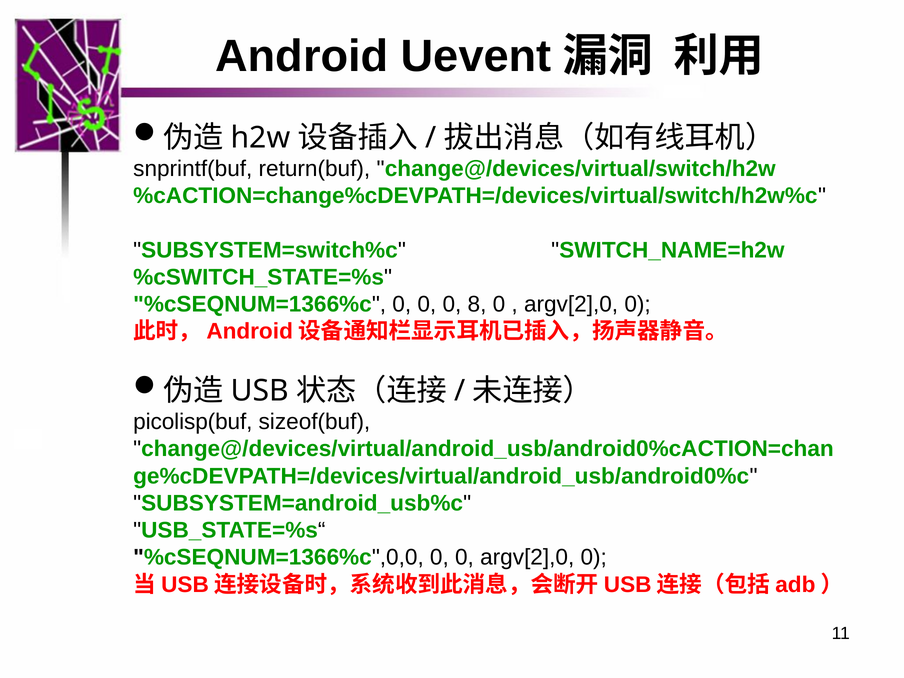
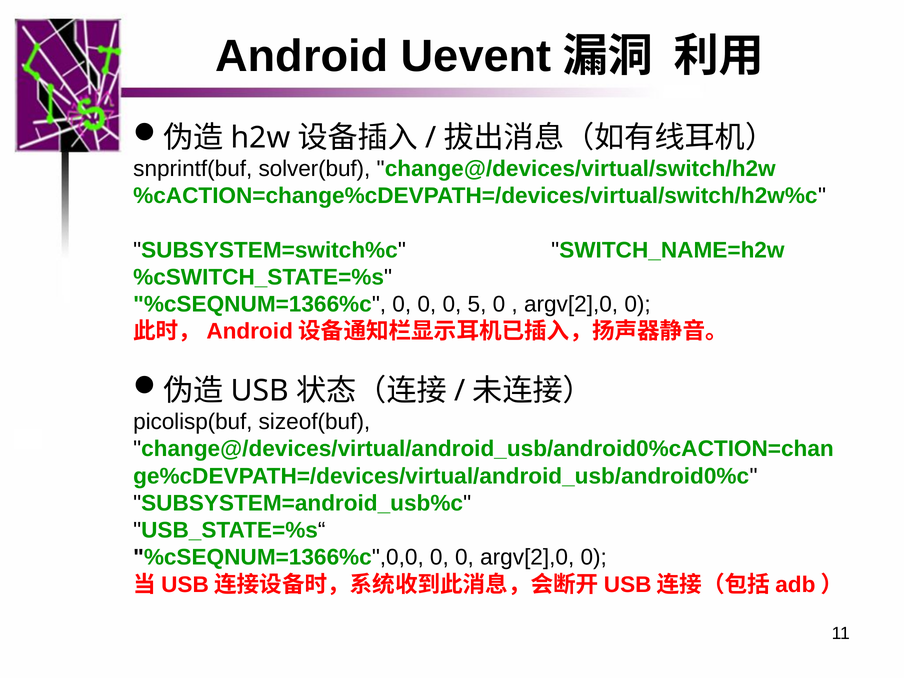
return(buf: return(buf -> solver(buf (314, 169)
8: 8 -> 5 (477, 304)
